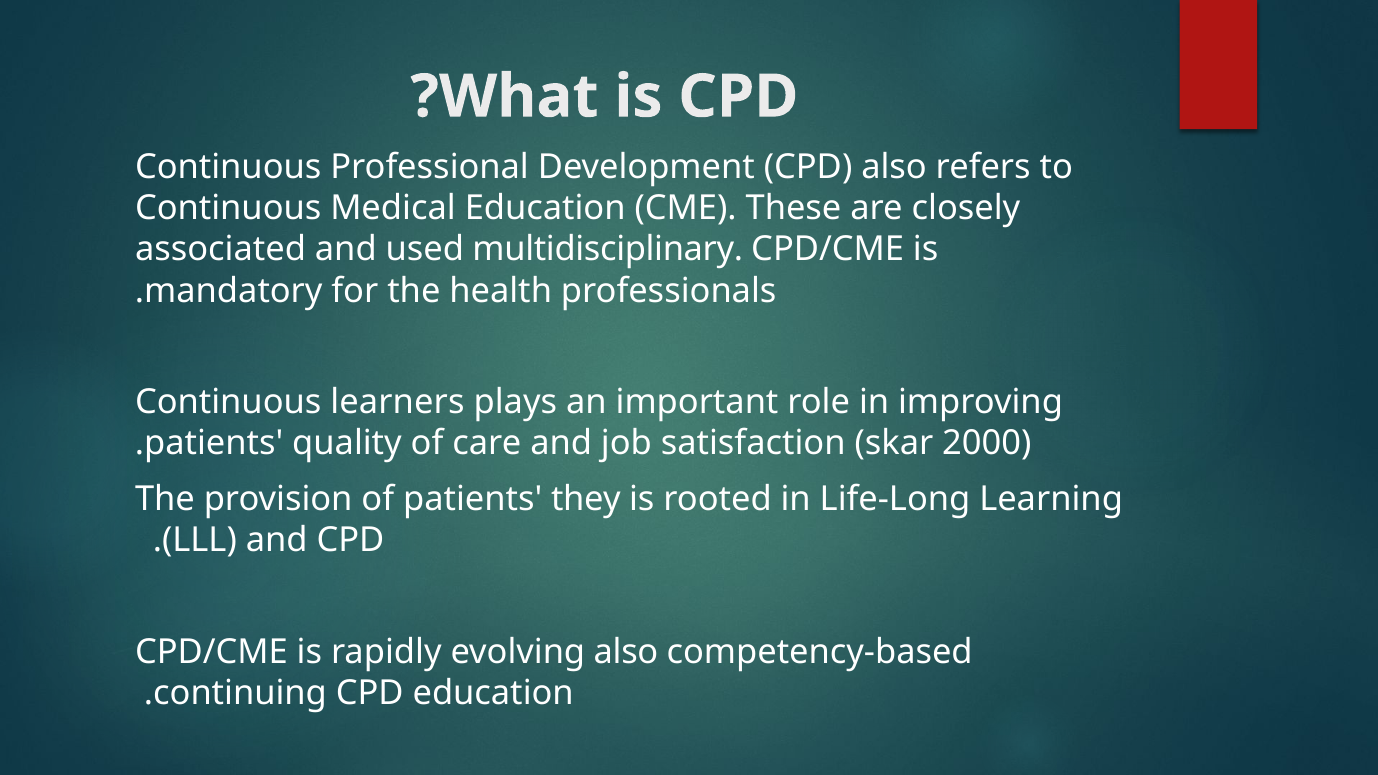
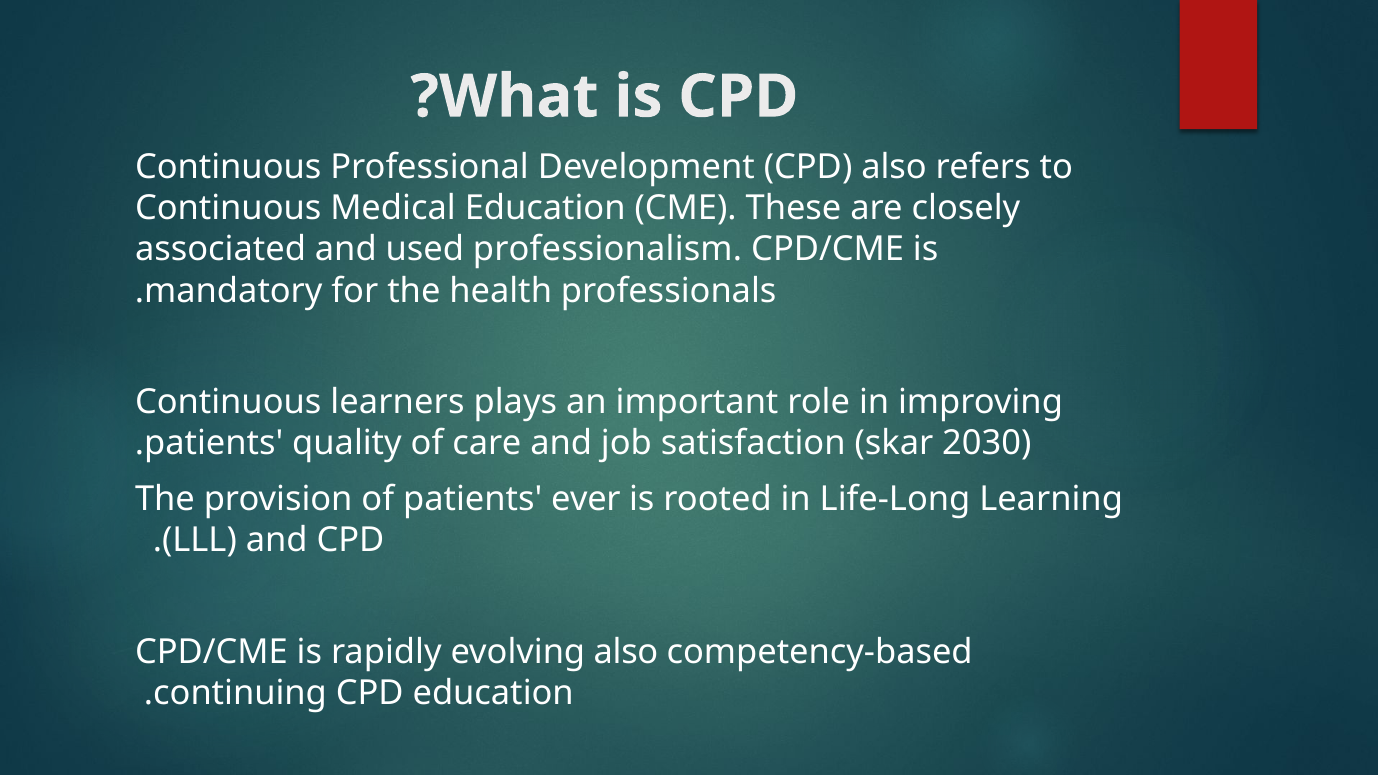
multidisciplinary: multidisciplinary -> professionalism (608, 249)
2000: 2000 -> 2030 (987, 443)
they: they -> ever (586, 499)
